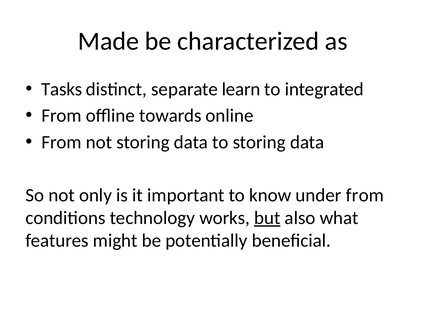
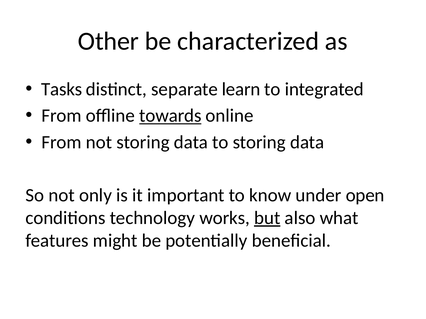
Made: Made -> Other (109, 41)
towards underline: none -> present (170, 116)
under from: from -> open (365, 195)
